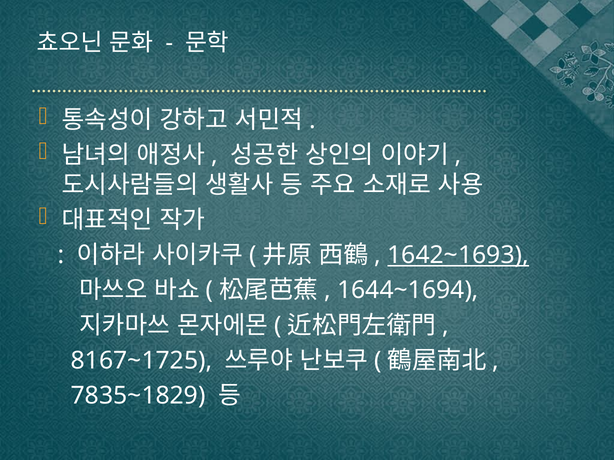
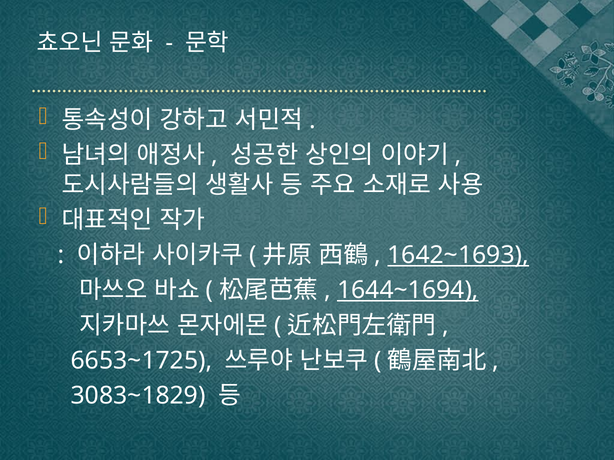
1644~1694 underline: none -> present (408, 291)
8167~1725: 8167~1725 -> 6653~1725 (141, 361)
7835~1829: 7835~1829 -> 3083~1829 (138, 396)
